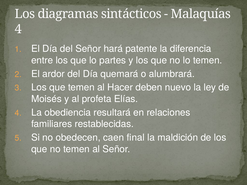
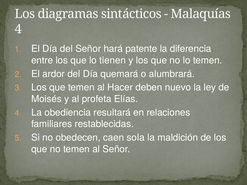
partes: partes -> tienen (113, 60)
final: final -> sola (136, 138)
